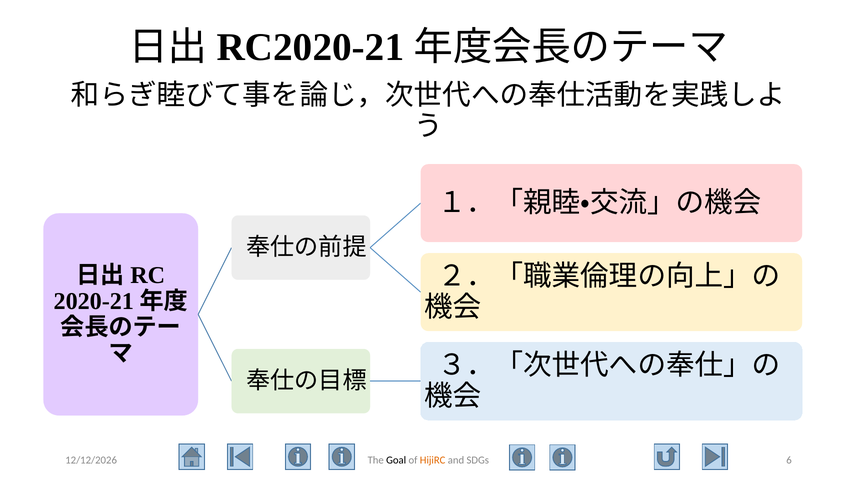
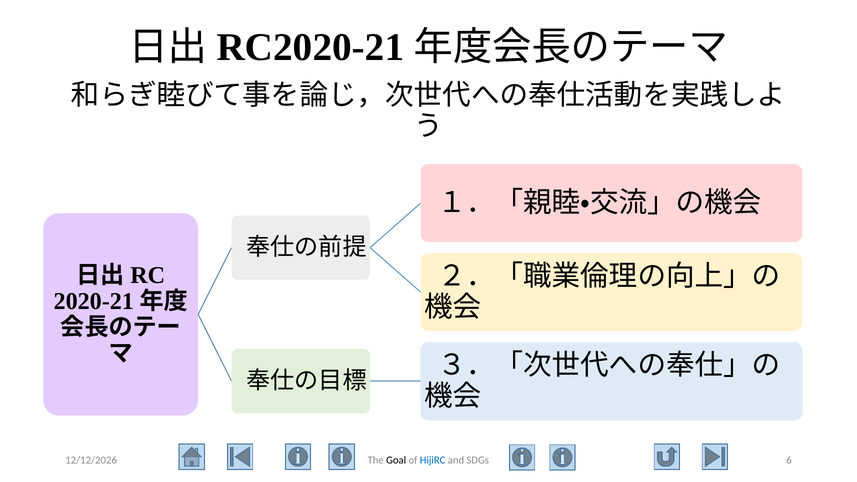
HijiRC colour: orange -> blue (433, 460)
